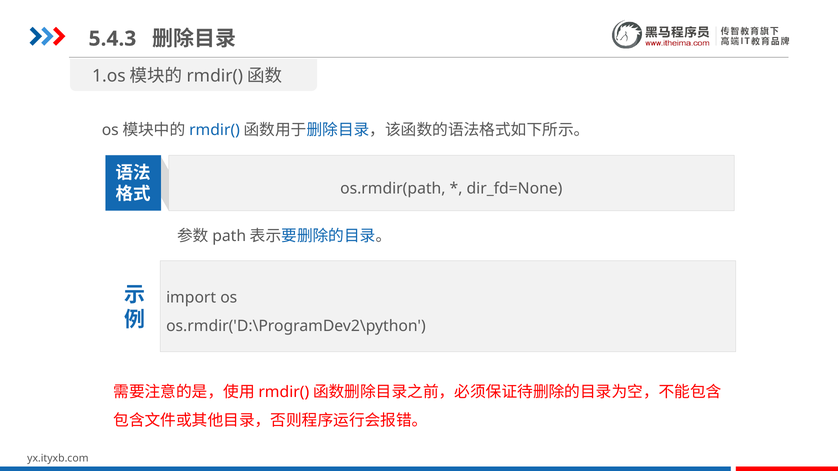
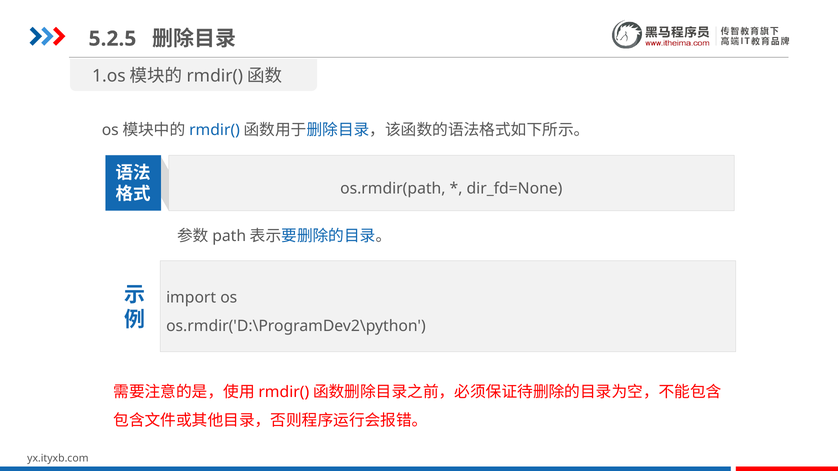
5.4.3: 5.4.3 -> 5.2.5 (112, 39)
